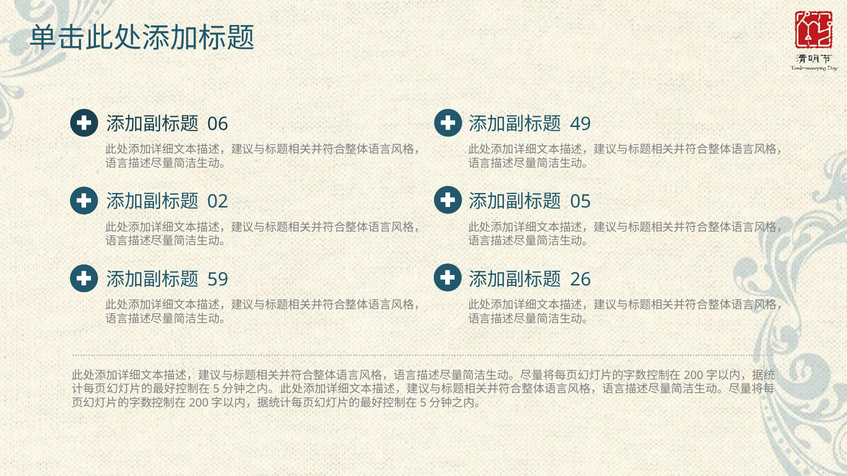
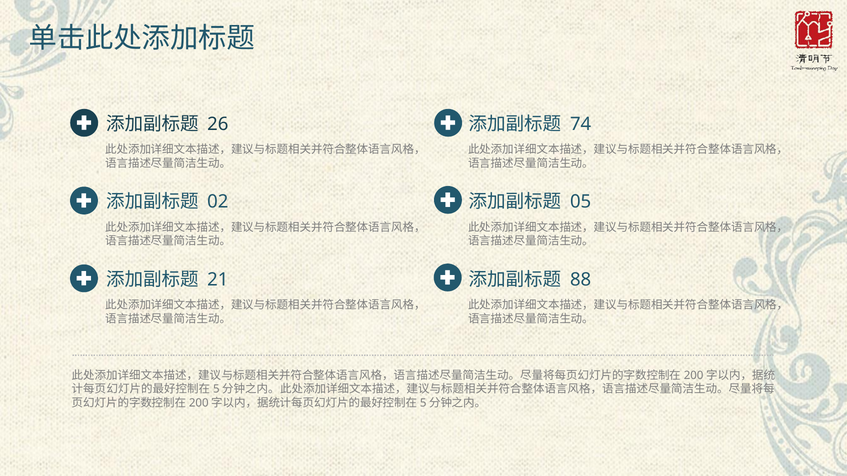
06: 06 -> 26 (218, 124)
49: 49 -> 74 (581, 124)
59: 59 -> 21 (218, 280)
26: 26 -> 88 (581, 280)
